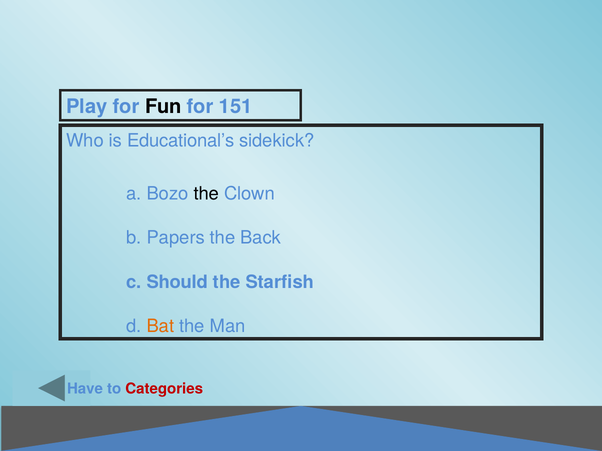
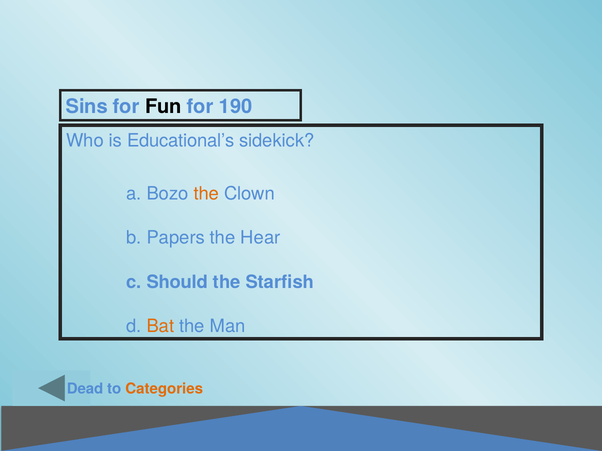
Play: Play -> Sins (87, 107)
151: 151 -> 190 (236, 107)
the colour: black -> orange (206, 194)
Back: Back -> Hear (260, 238)
Have: Have -> Dead (85, 389)
Categories colour: red -> orange (164, 389)
